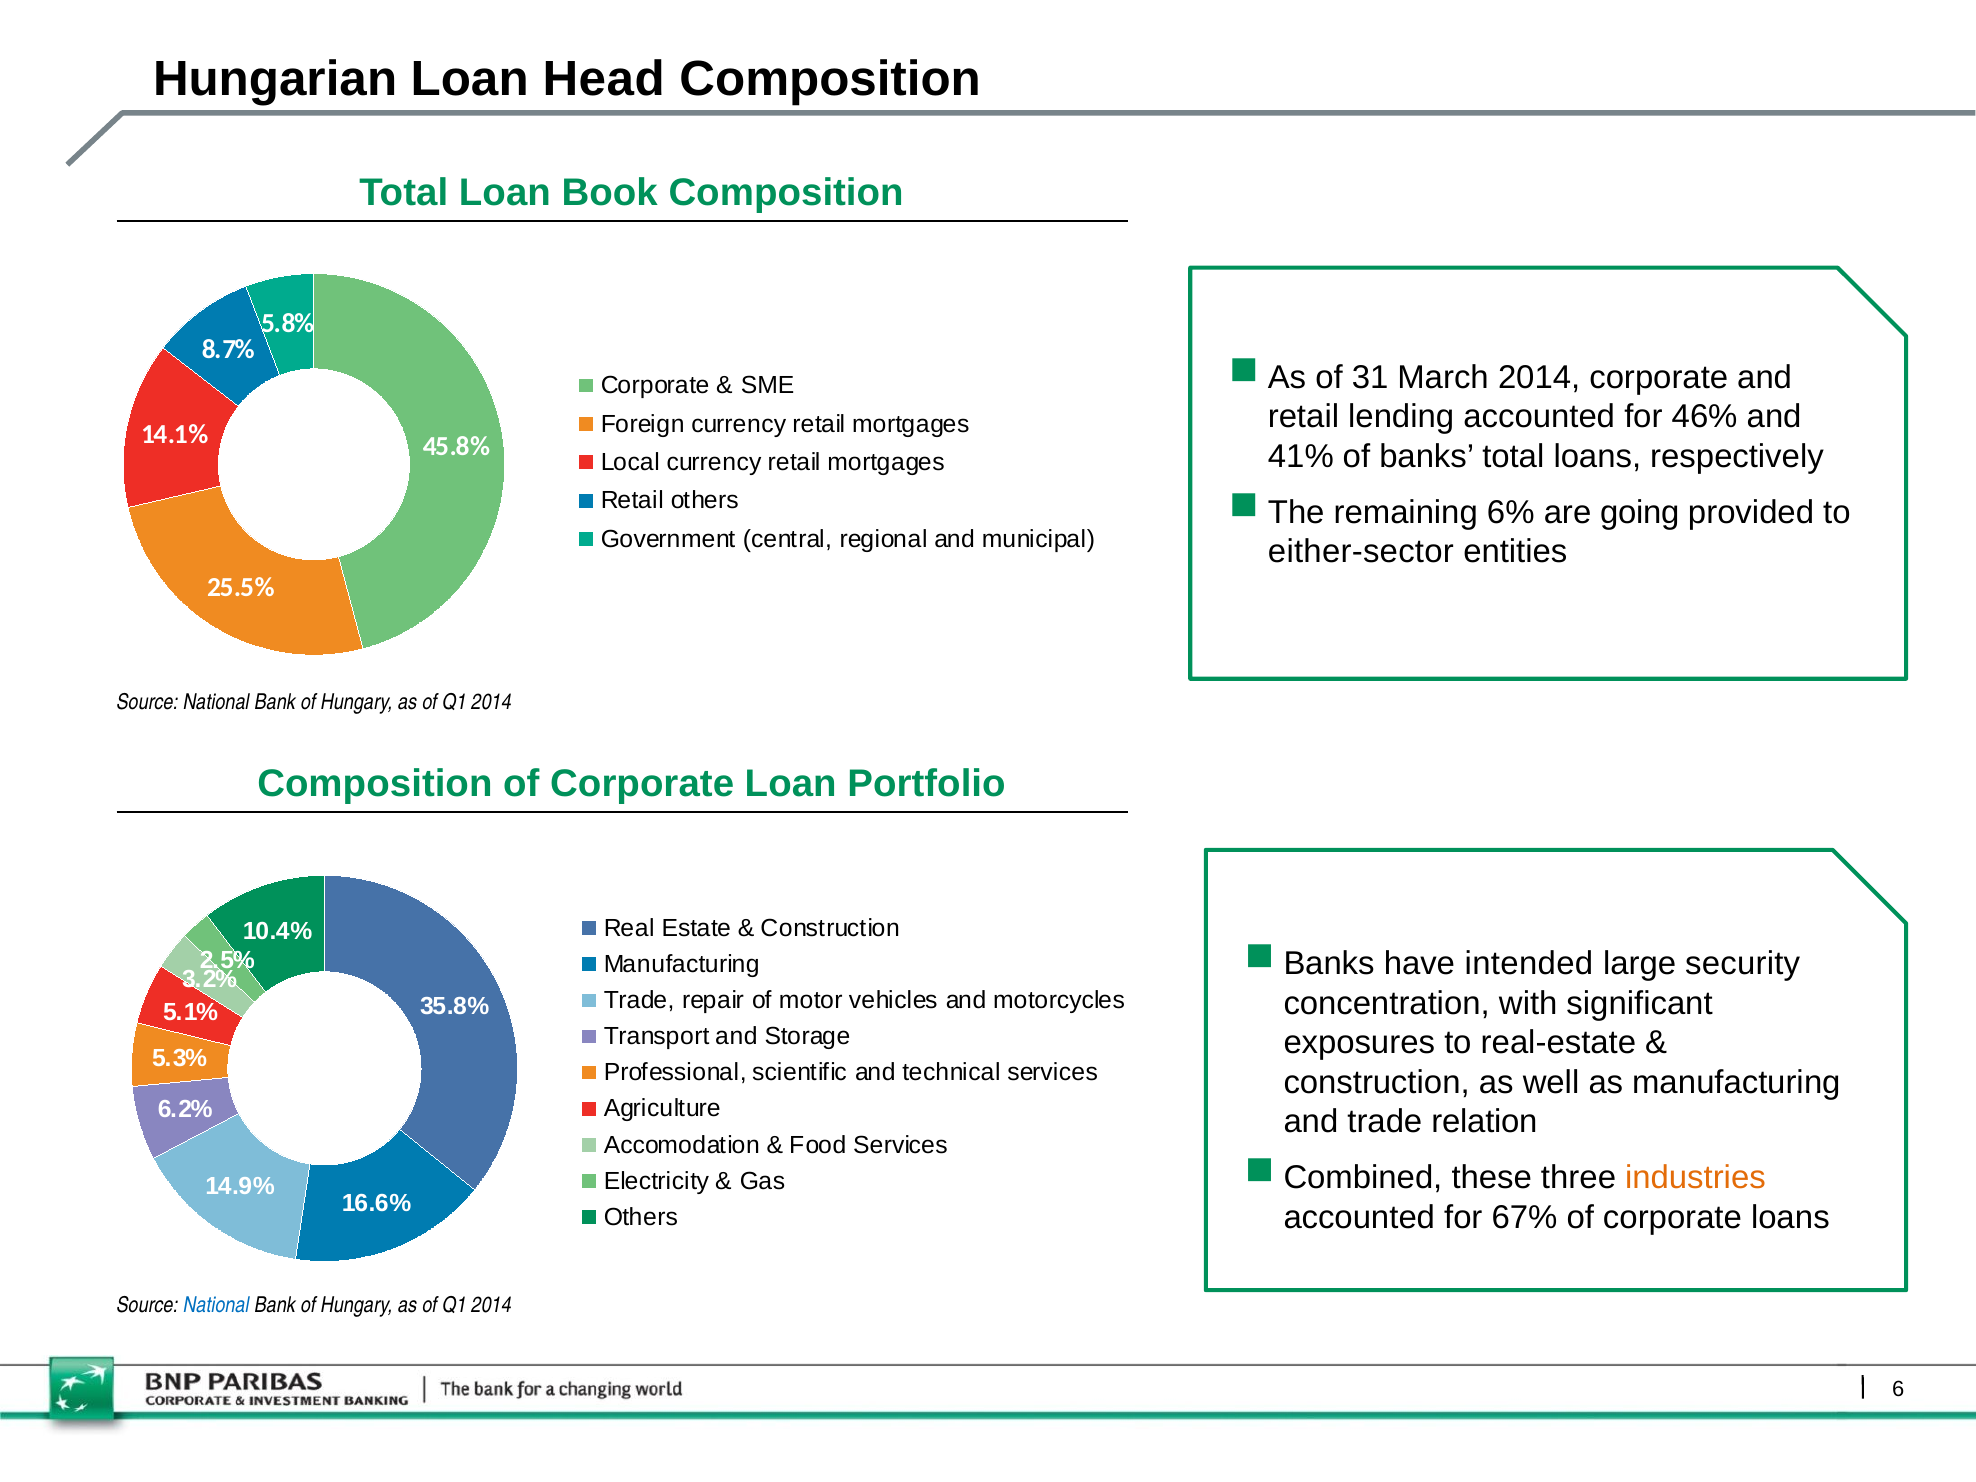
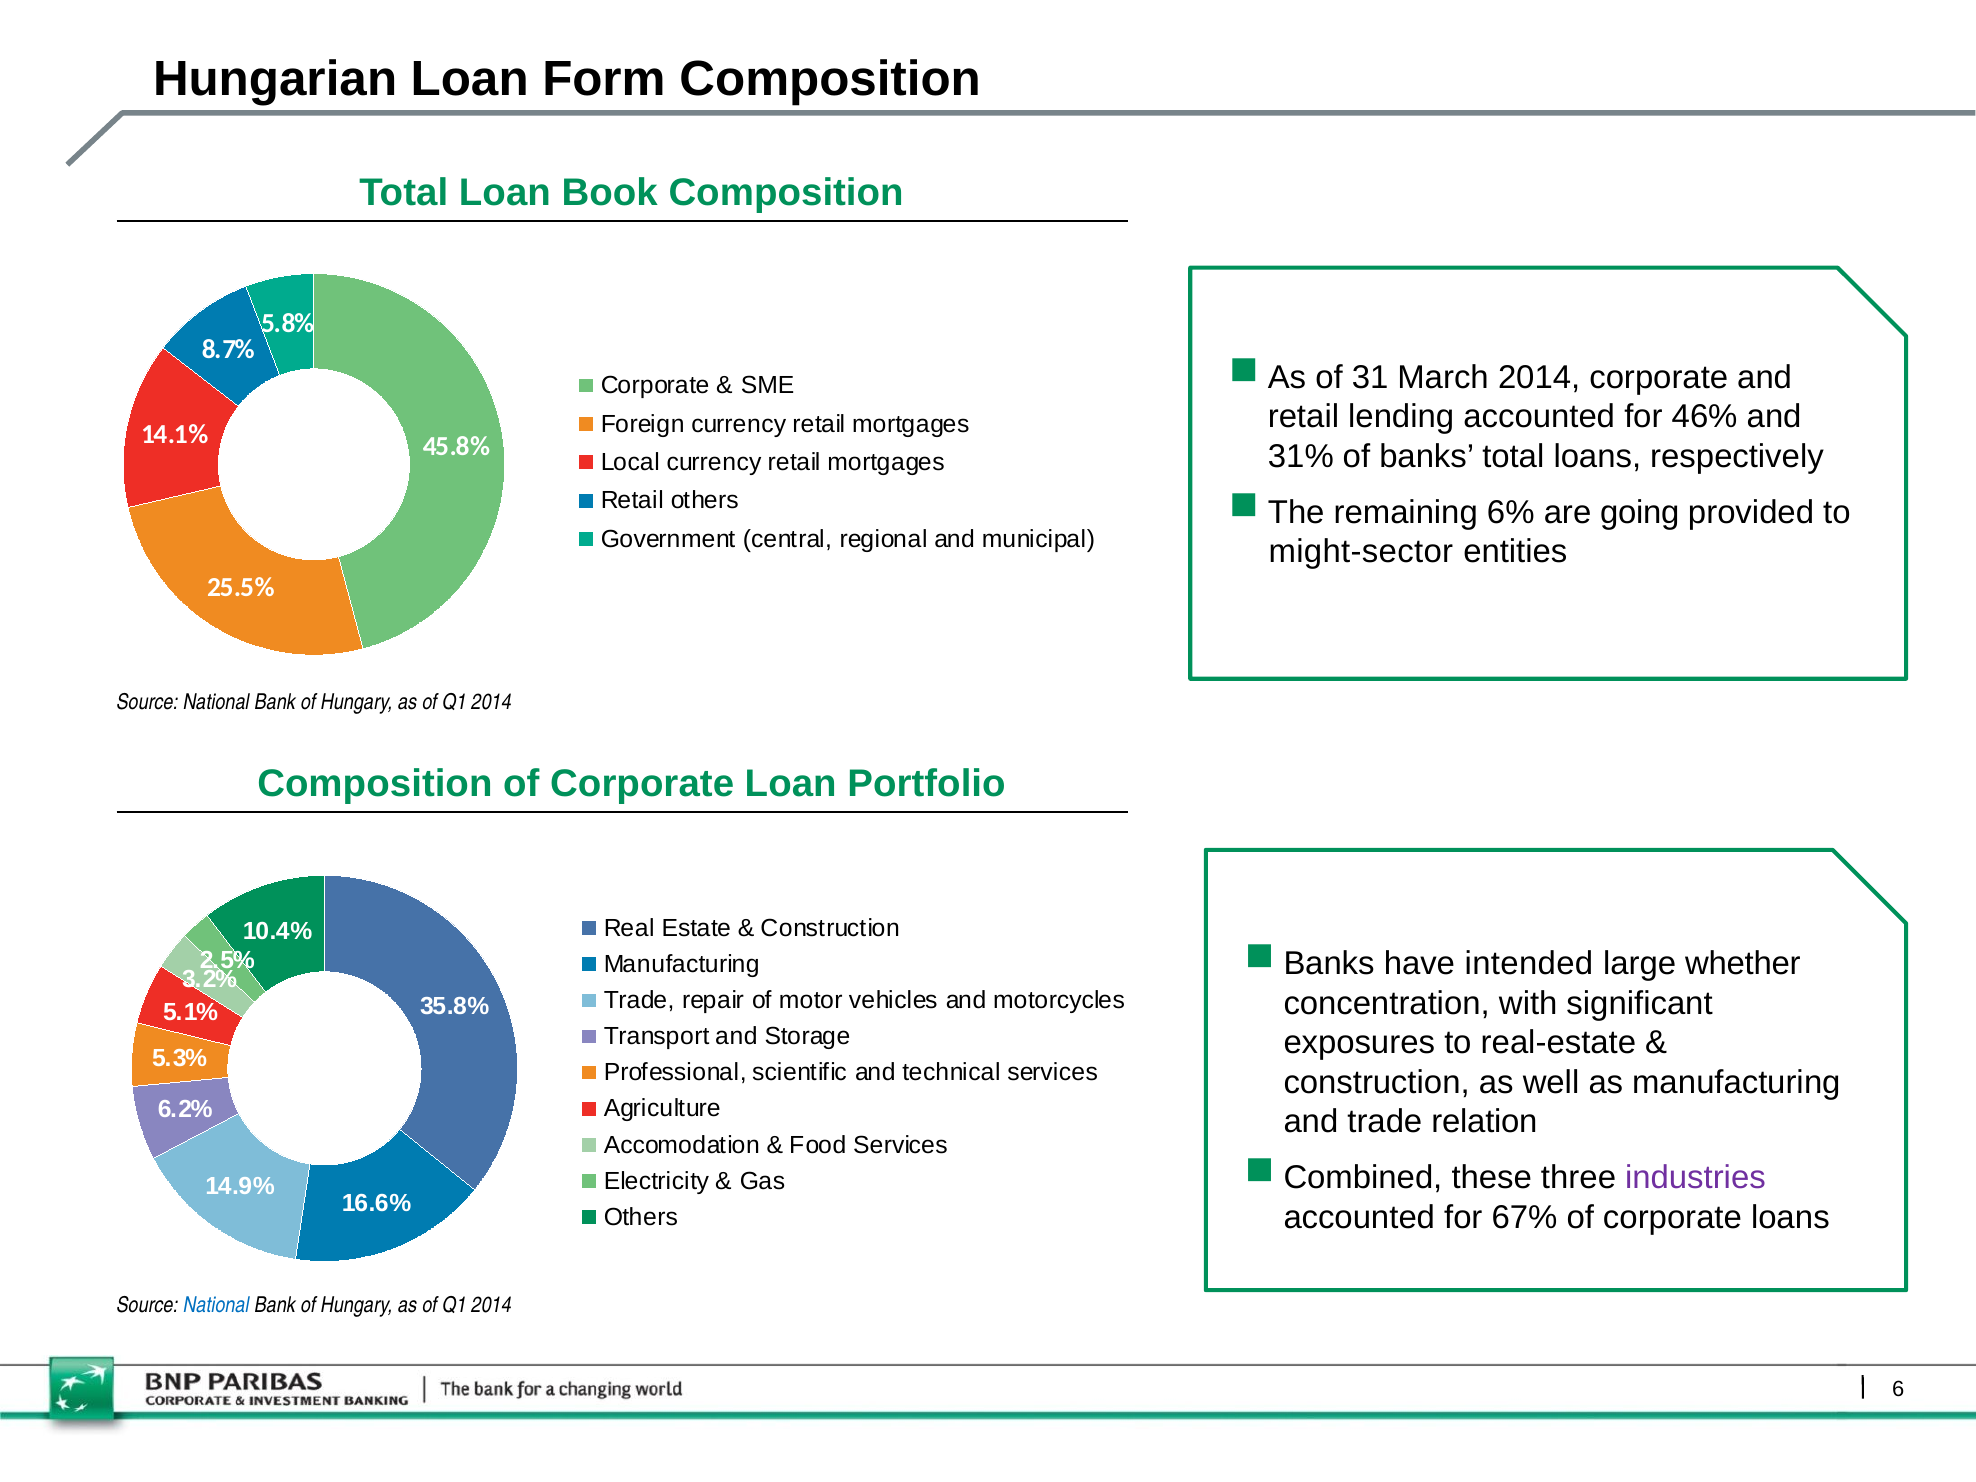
Head: Head -> Form (604, 79)
41%: 41% -> 31% (1301, 456)
either-sector: either-sector -> might-sector (1361, 552)
security: security -> whether (1743, 964)
industries colour: orange -> purple (1695, 1178)
